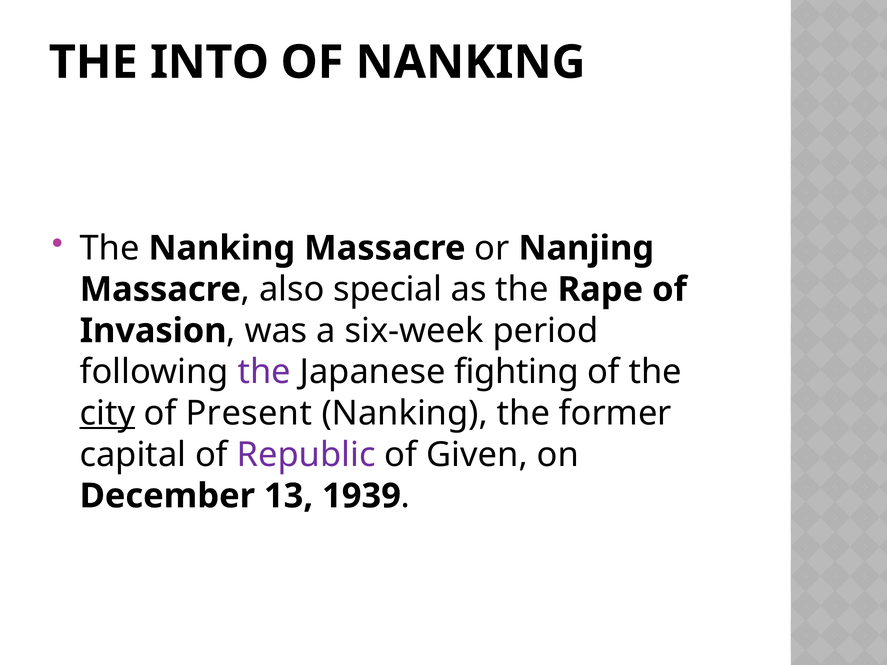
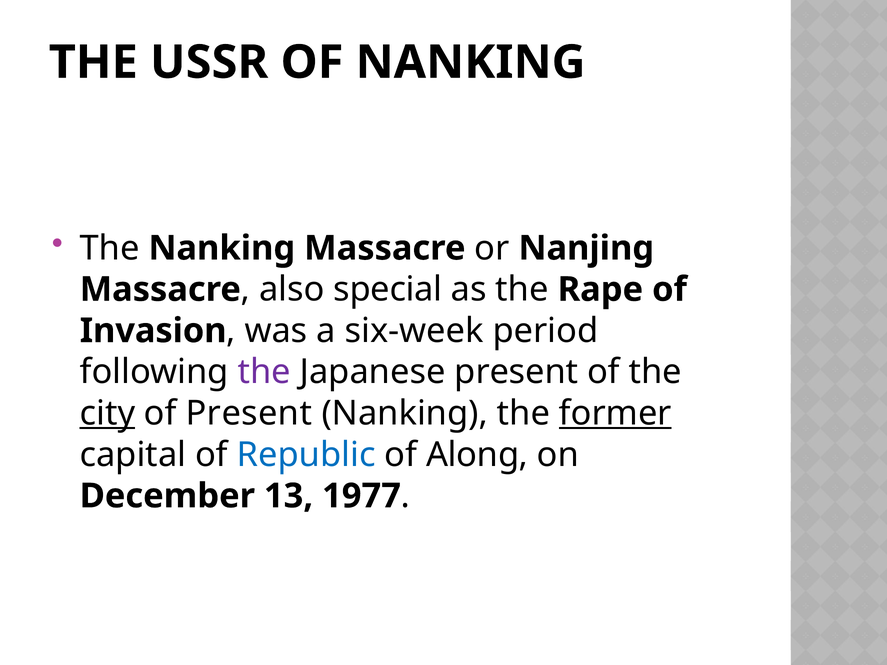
INTO: INTO -> USSR (209, 62)
Japanese fighting: fighting -> present (516, 372)
former underline: none -> present (615, 414)
Republic colour: purple -> blue (306, 455)
Given: Given -> Along (477, 455)
1939: 1939 -> 1977 (361, 496)
